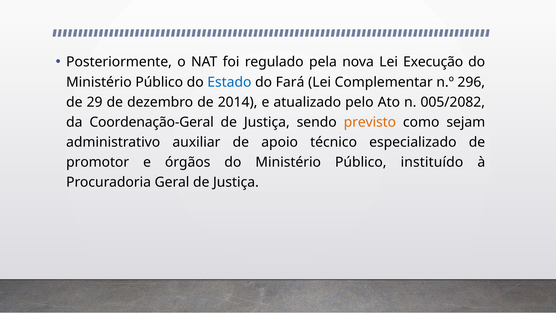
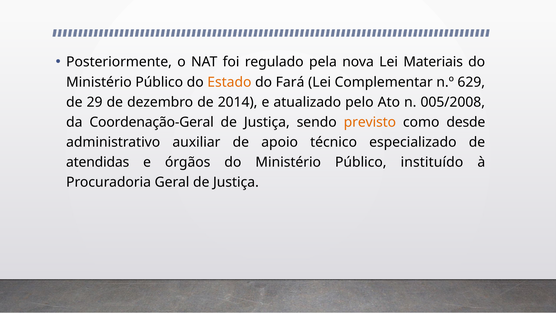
Execução: Execução -> Materiais (433, 62)
Estado colour: blue -> orange (229, 82)
296: 296 -> 629 (471, 82)
005/2082: 005/2082 -> 005/2008 (453, 102)
sejam: sejam -> desde (466, 122)
promotor: promotor -> atendidas (98, 162)
